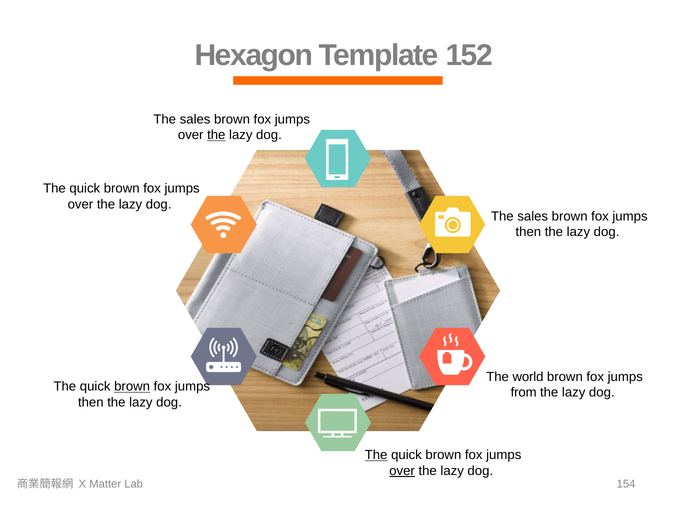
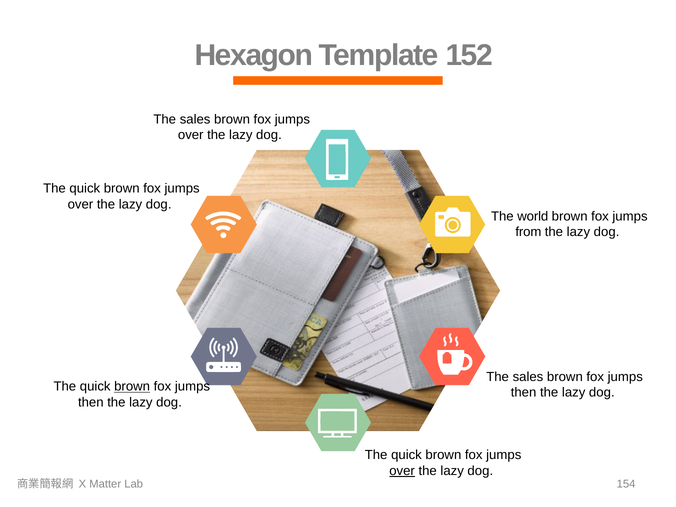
the underline: present -> none (216, 135)
sales: sales -> world (533, 216)
then: then -> from (528, 232)
world: world -> sales (528, 377)
from: from -> then (524, 392)
The underline: present -> none (376, 455)
